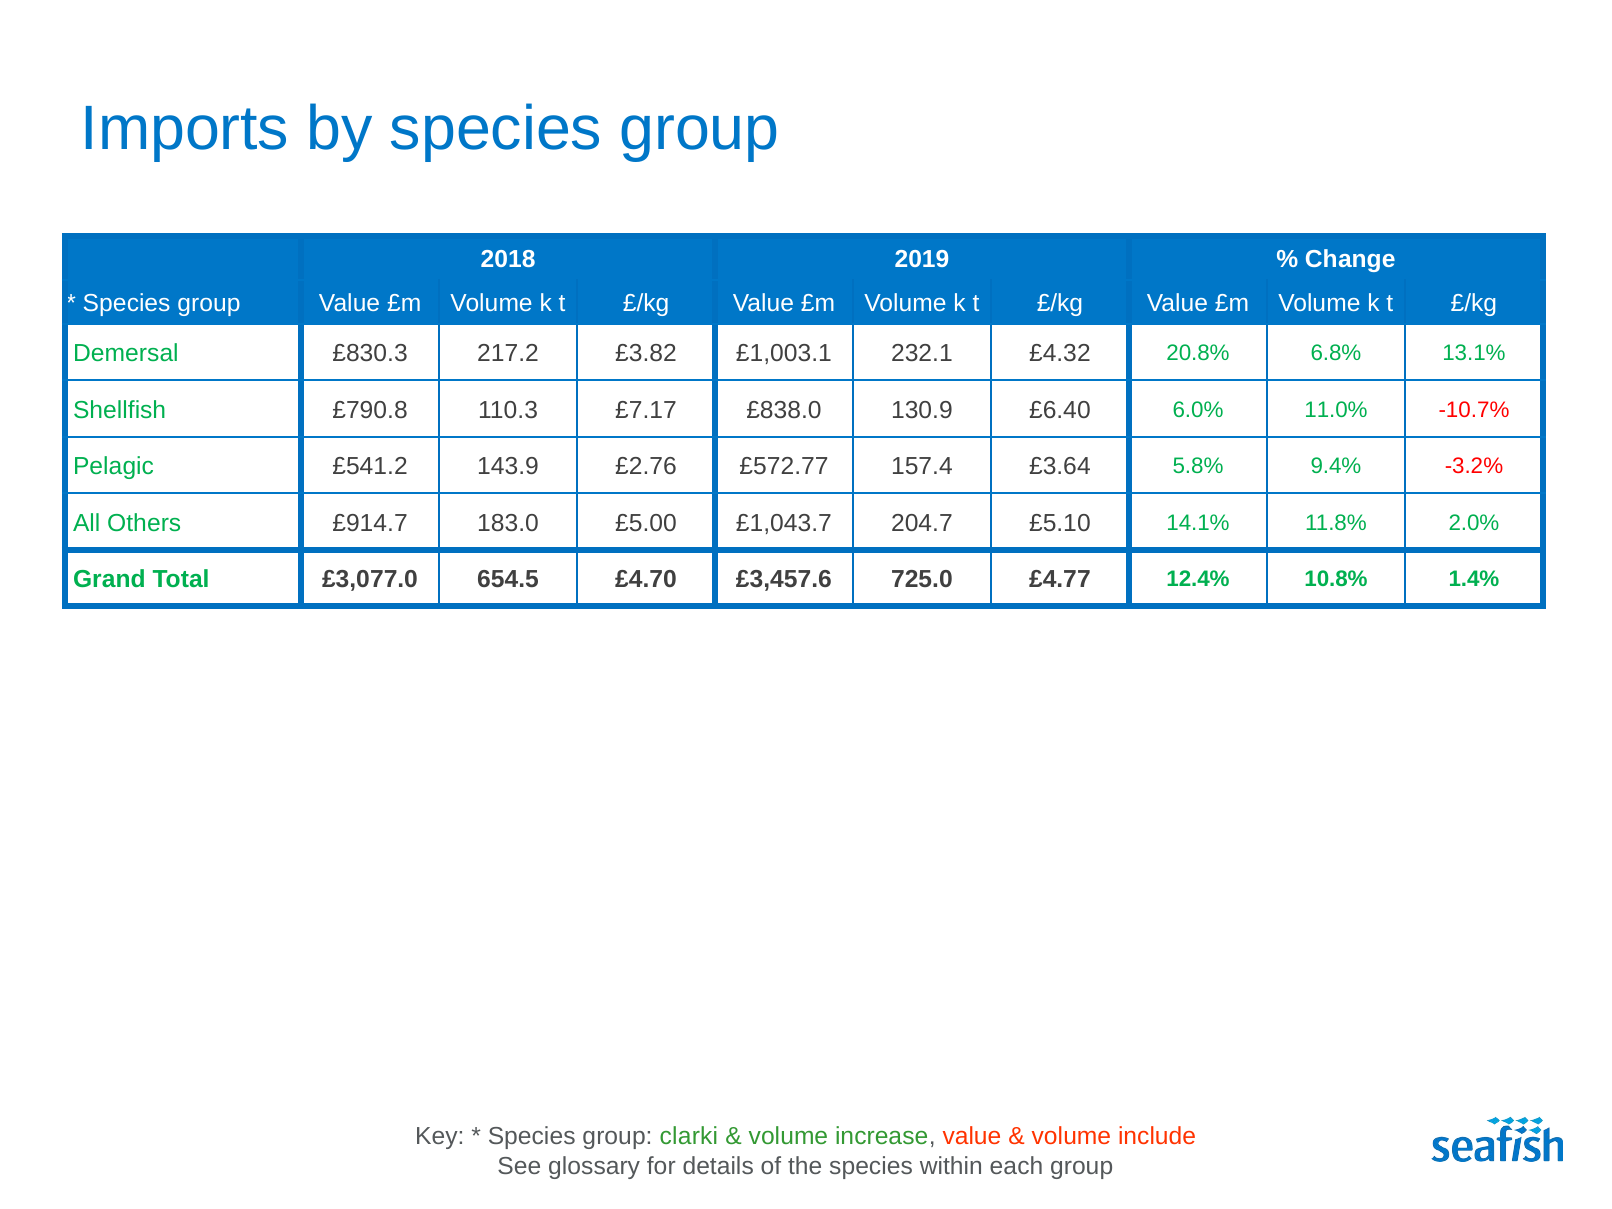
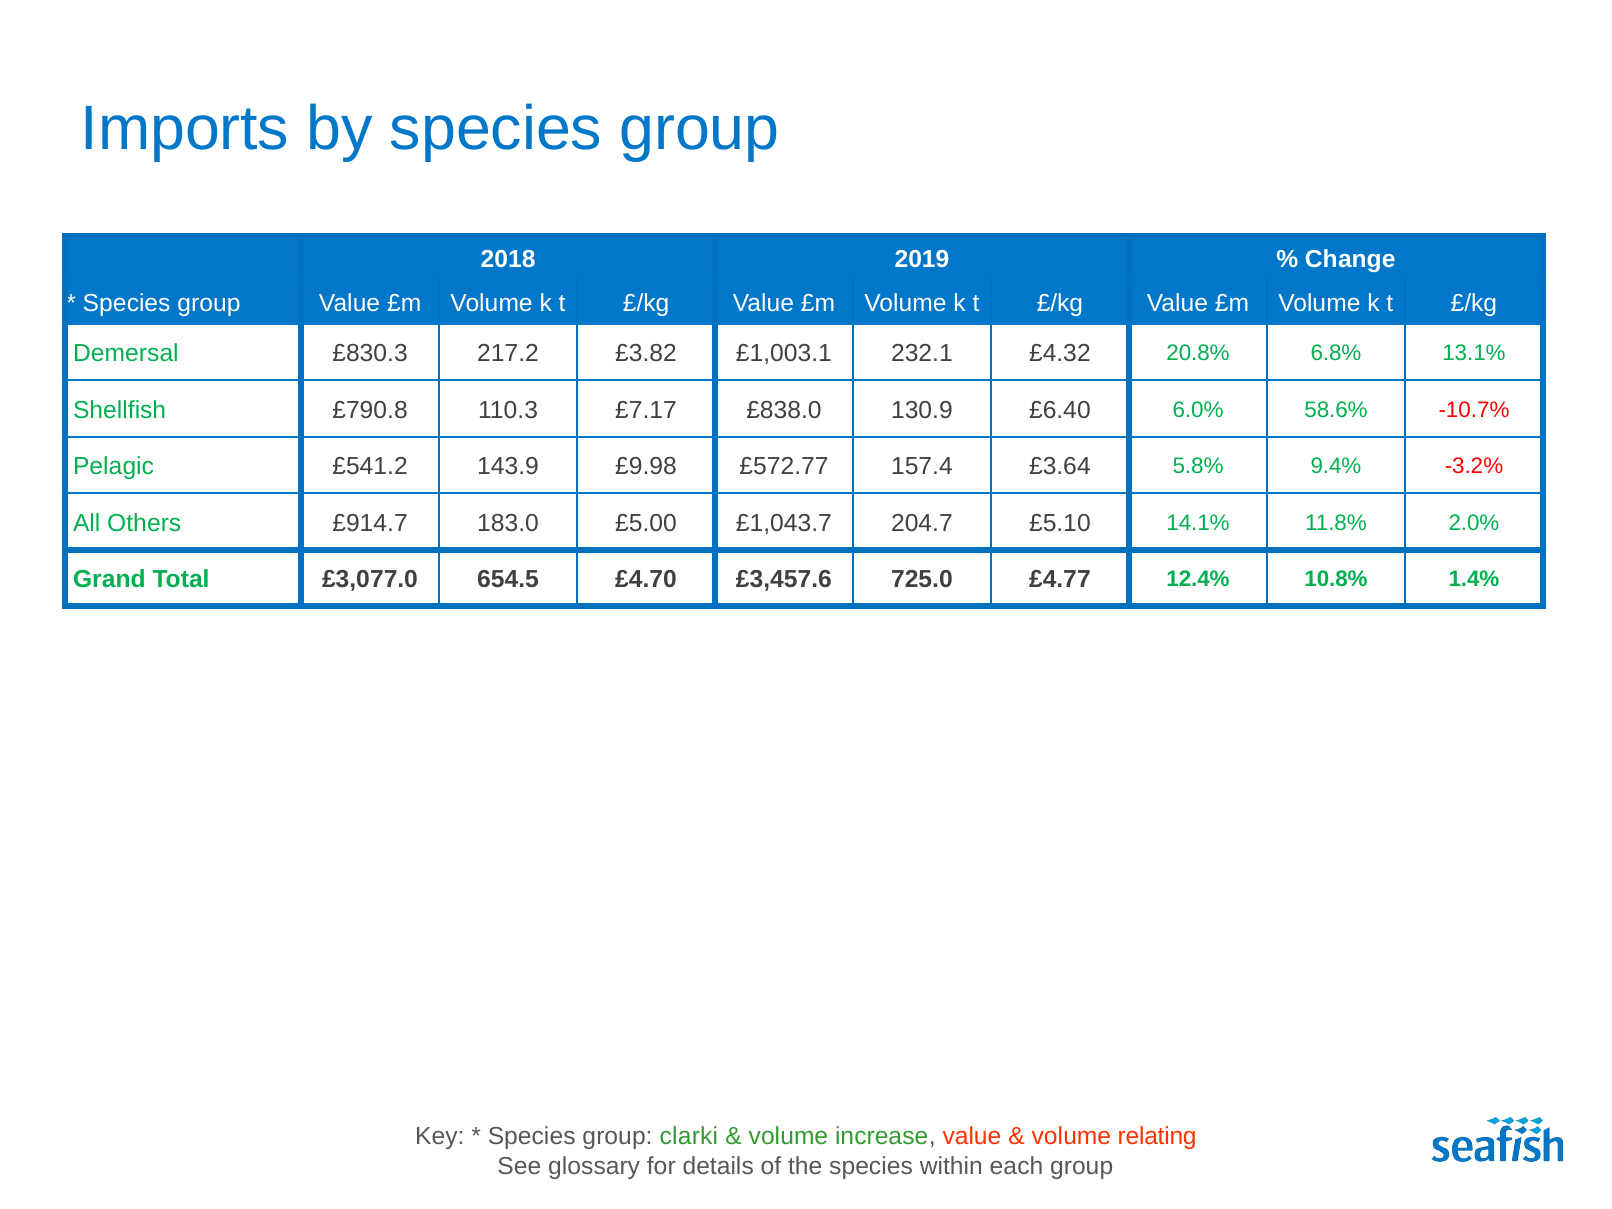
11.0%: 11.0% -> 58.6% (1336, 410)
£2.76: £2.76 -> £9.98 (646, 466)
include: include -> relating (1157, 1137)
